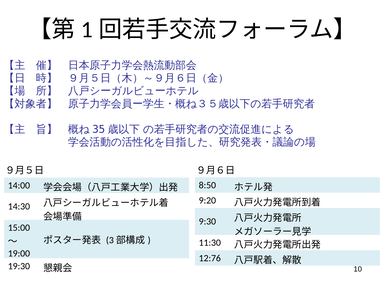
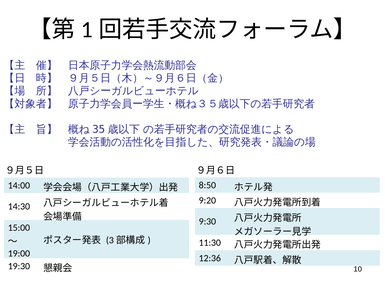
12:76: 12:76 -> 12:36 (210, 259)
